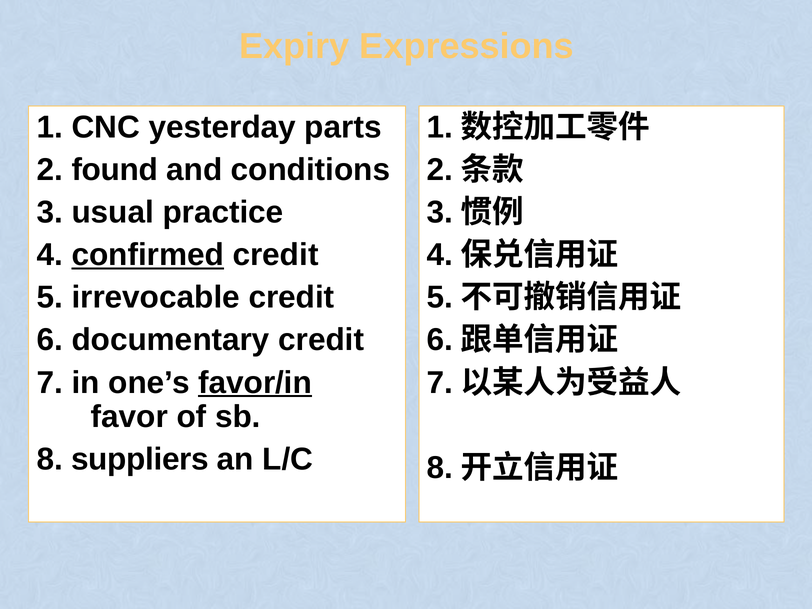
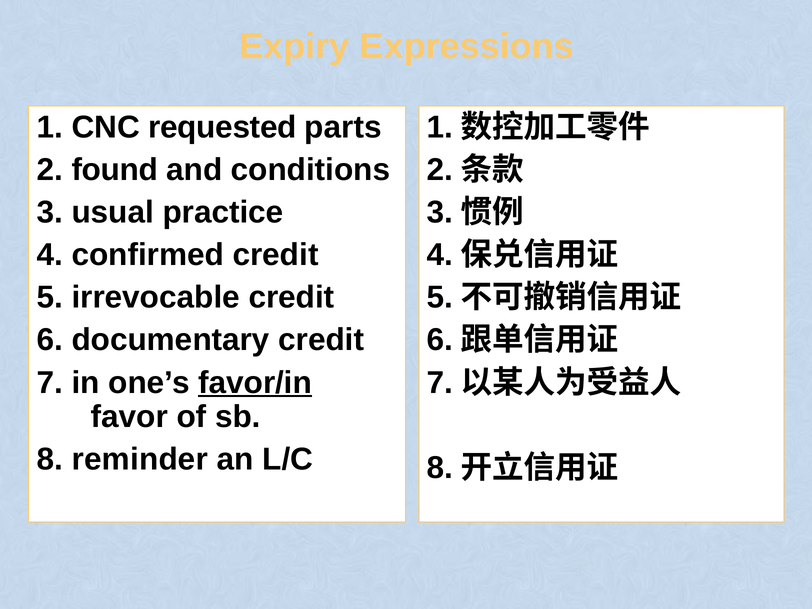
yesterday: yesterday -> requested (222, 127)
confirmed underline: present -> none (148, 255)
suppliers: suppliers -> reminder (140, 459)
